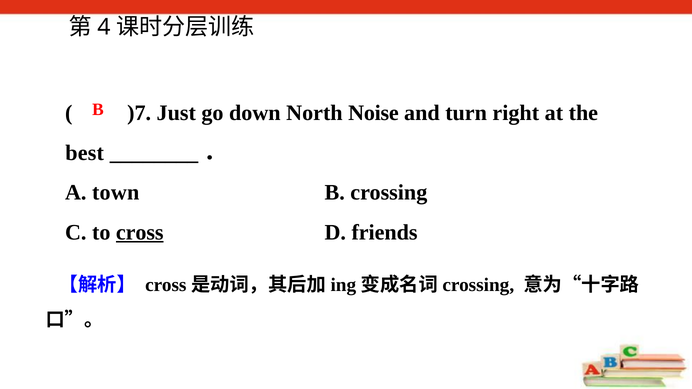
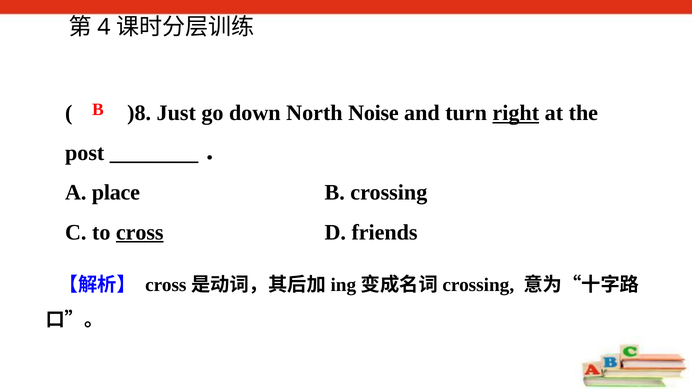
)7: )7 -> )8 (139, 113)
right underline: none -> present (516, 113)
best: best -> post (85, 153)
town: town -> place (116, 193)
